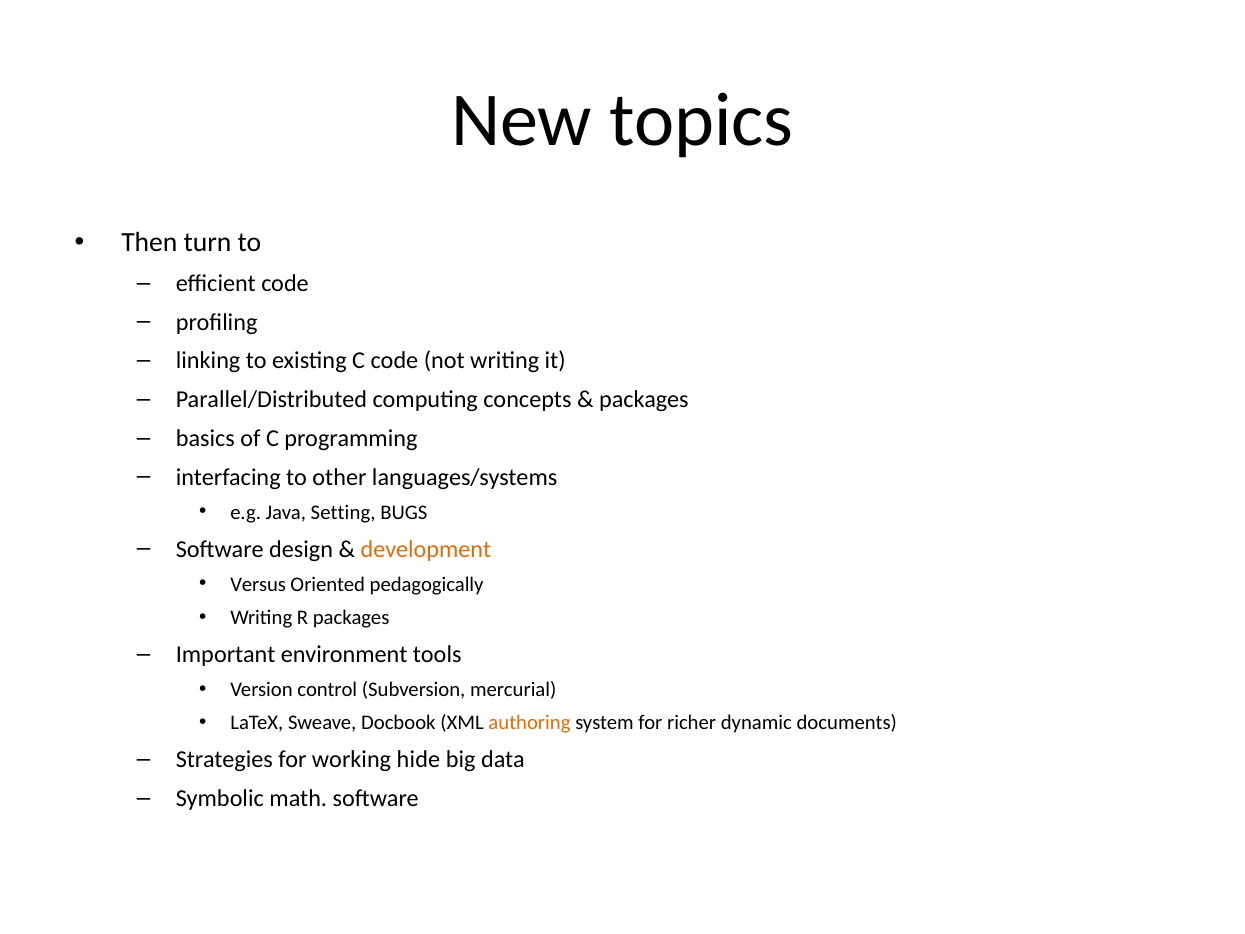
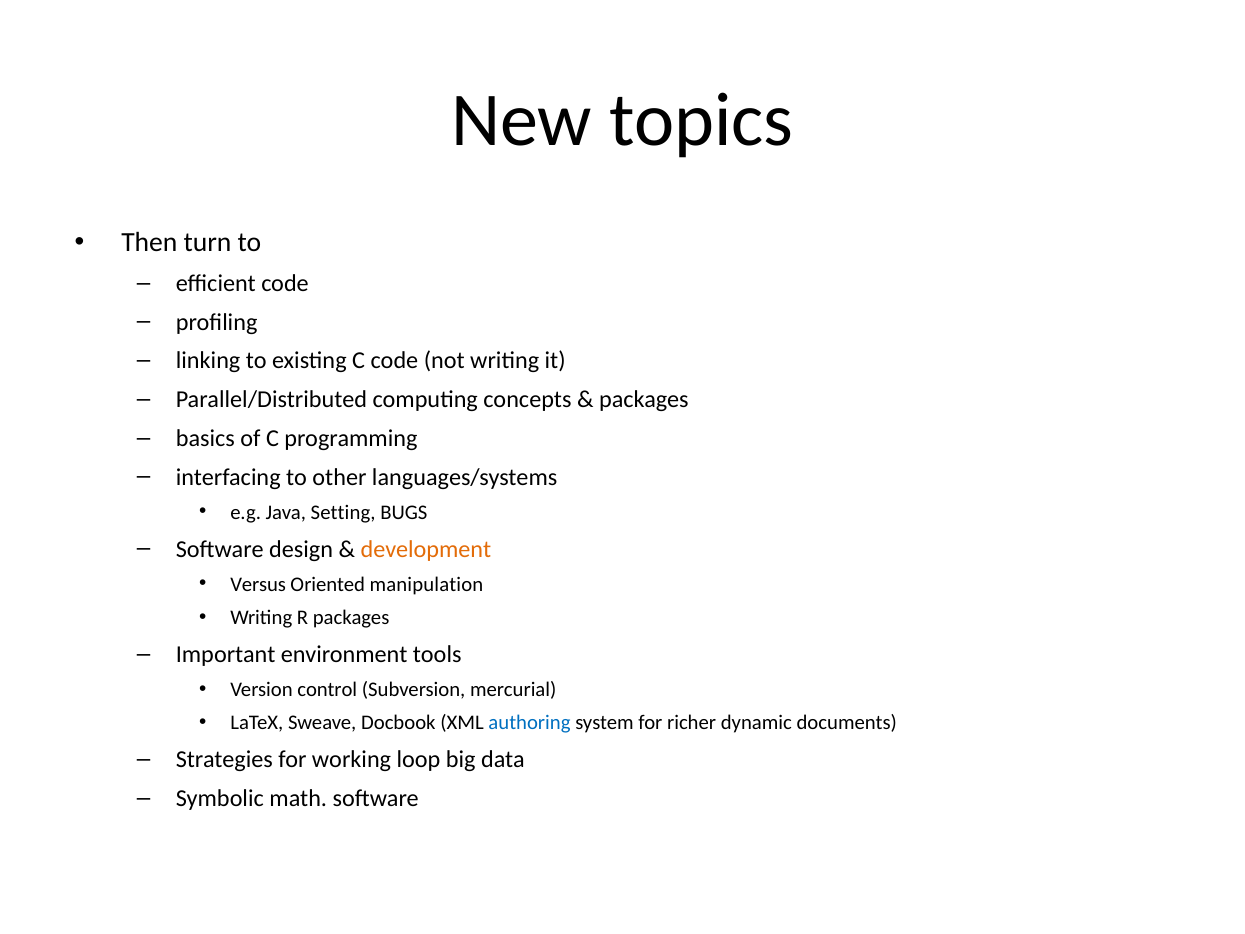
pedagogically: pedagogically -> manipulation (426, 584)
authoring colour: orange -> blue (530, 722)
hide: hide -> loop (419, 759)
